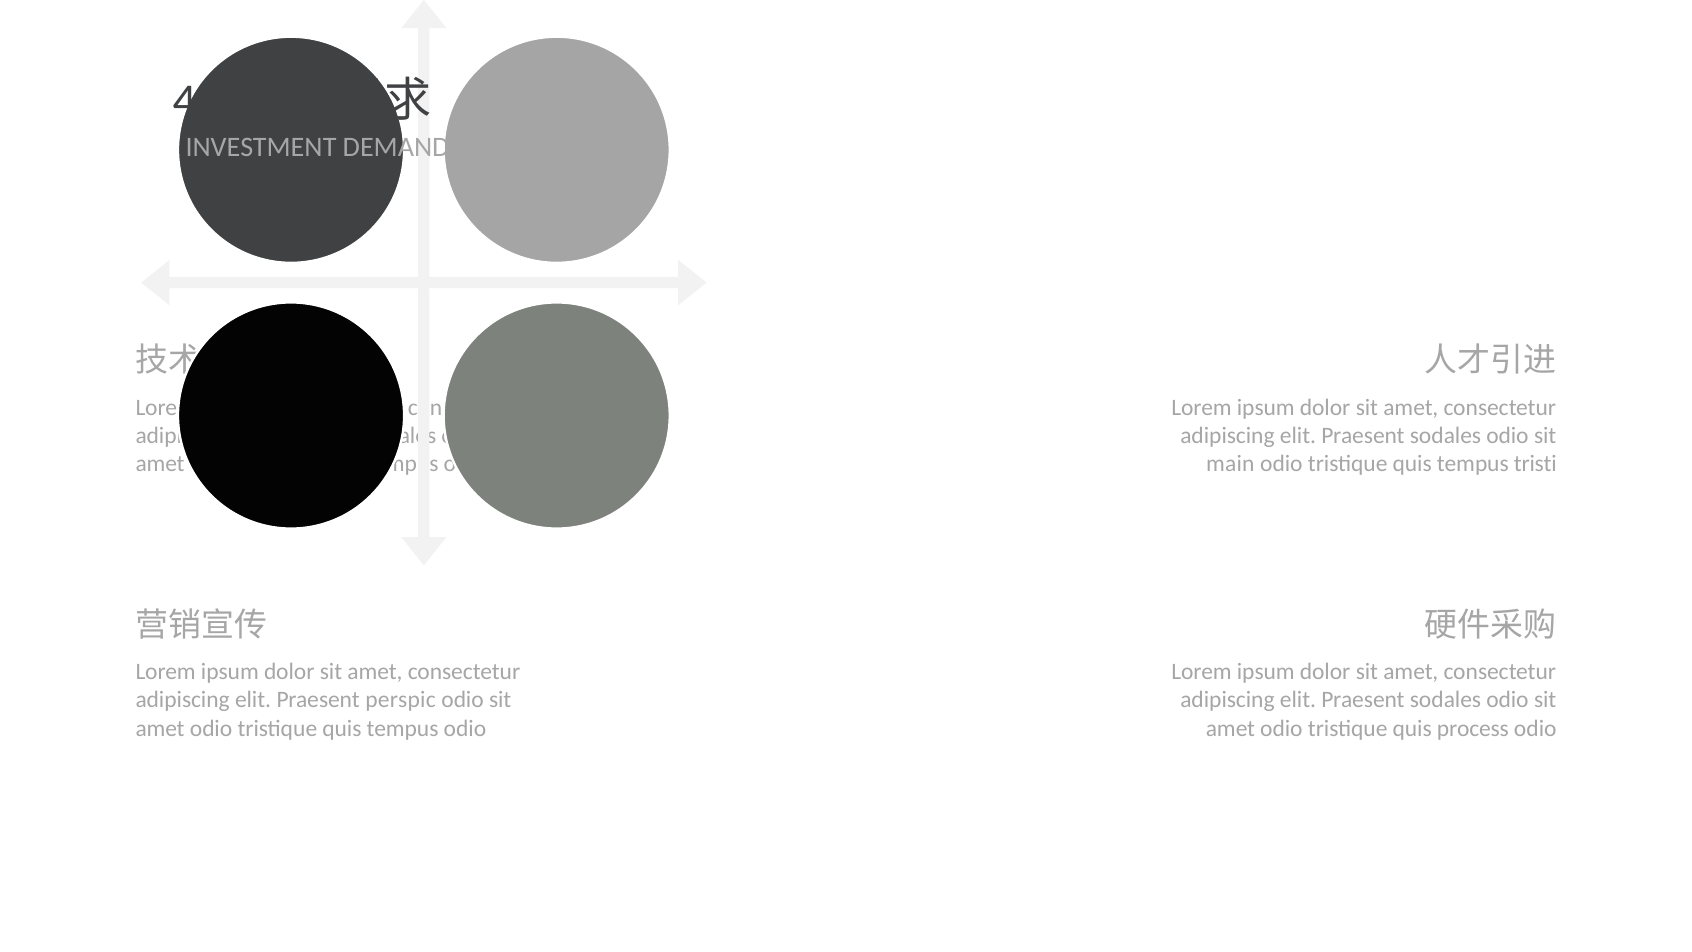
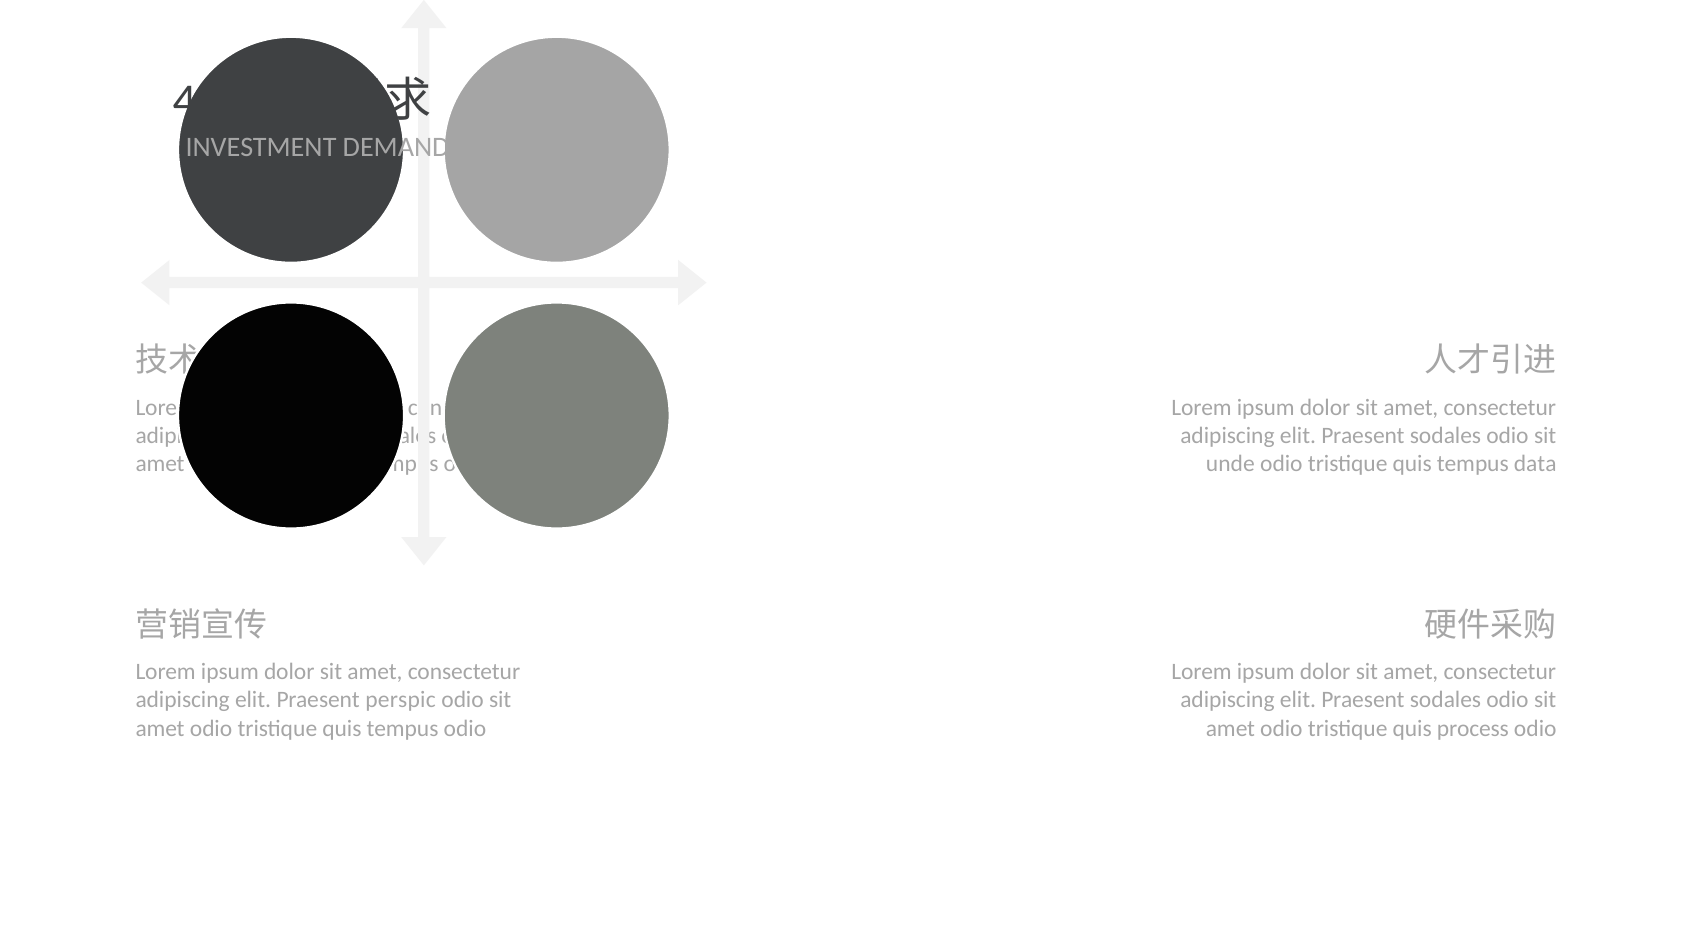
main: main -> unde (1230, 464)
tristi: tristi -> data (1535, 464)
